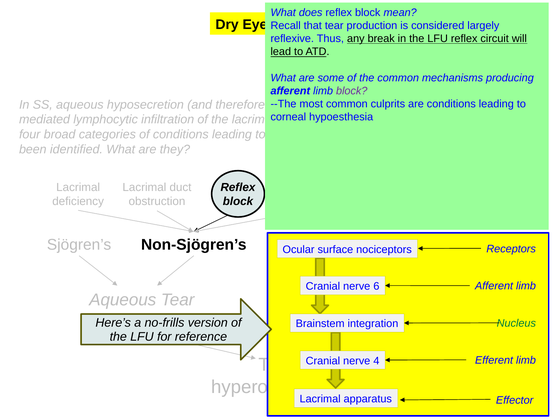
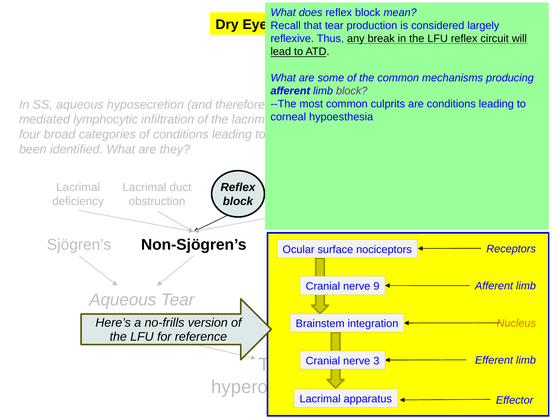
6: 6 -> 9 (376, 286)
Nucleus colour: green -> orange (516, 323)
4: 4 -> 3 (376, 360)
